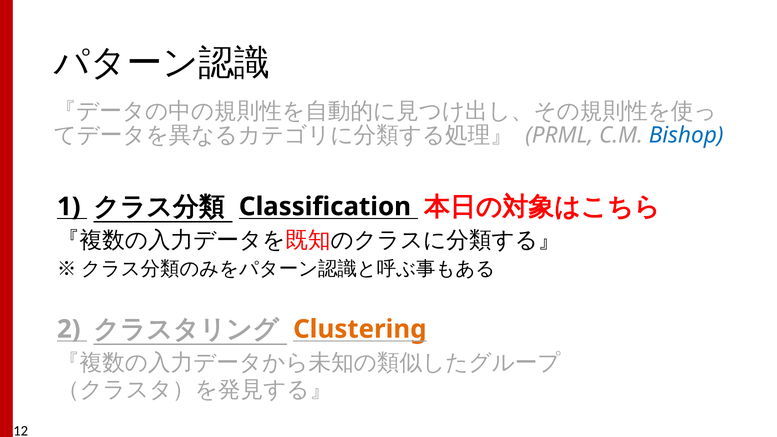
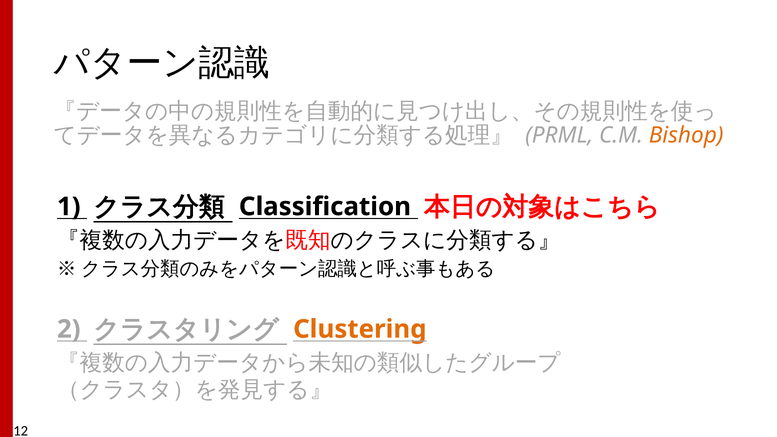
Bishop colour: blue -> orange (686, 136)
